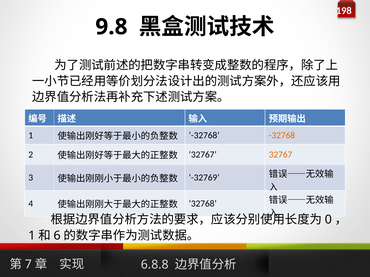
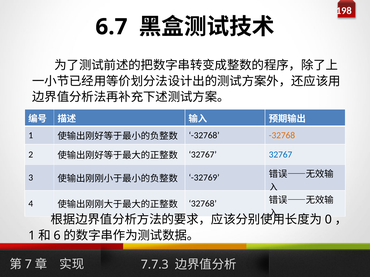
9.8: 9.8 -> 6.7 (111, 27)
32767 colour: orange -> blue (280, 155)
6.8.8: 6.8.8 -> 7.7.3 (155, 265)
